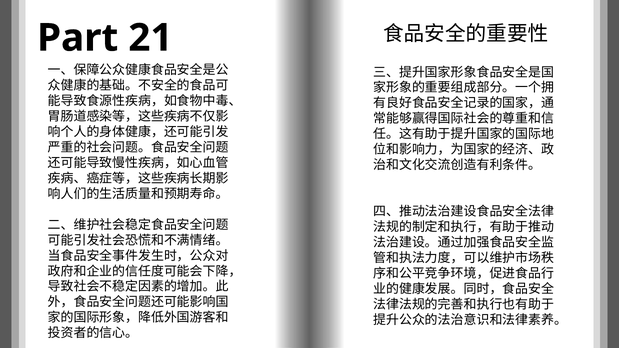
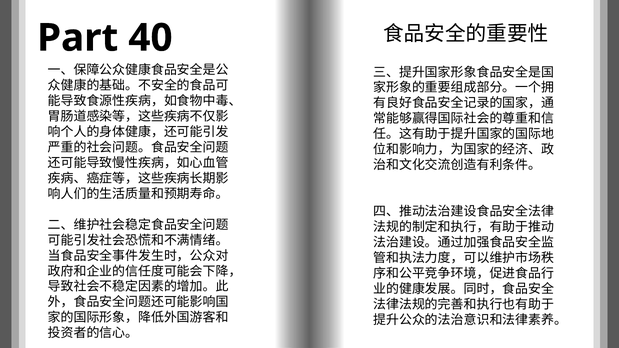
21: 21 -> 40 (150, 38)
